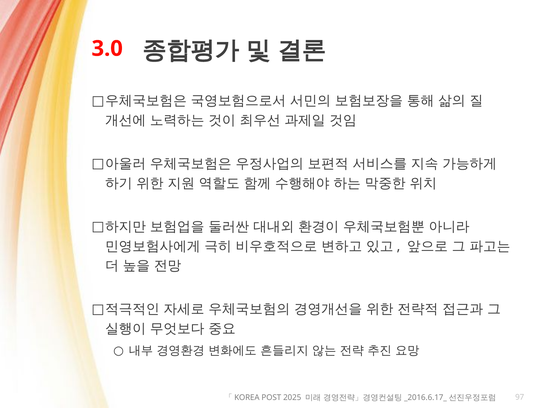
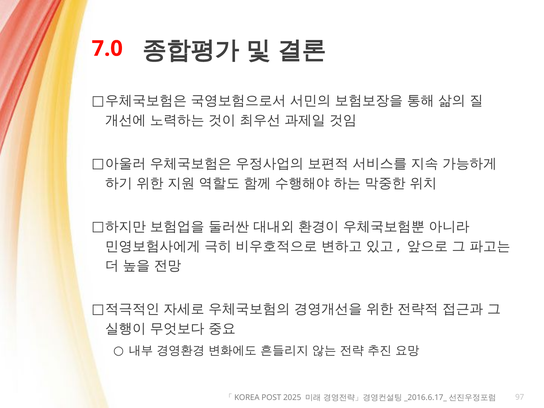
3.0: 3.0 -> 7.0 (107, 49)
